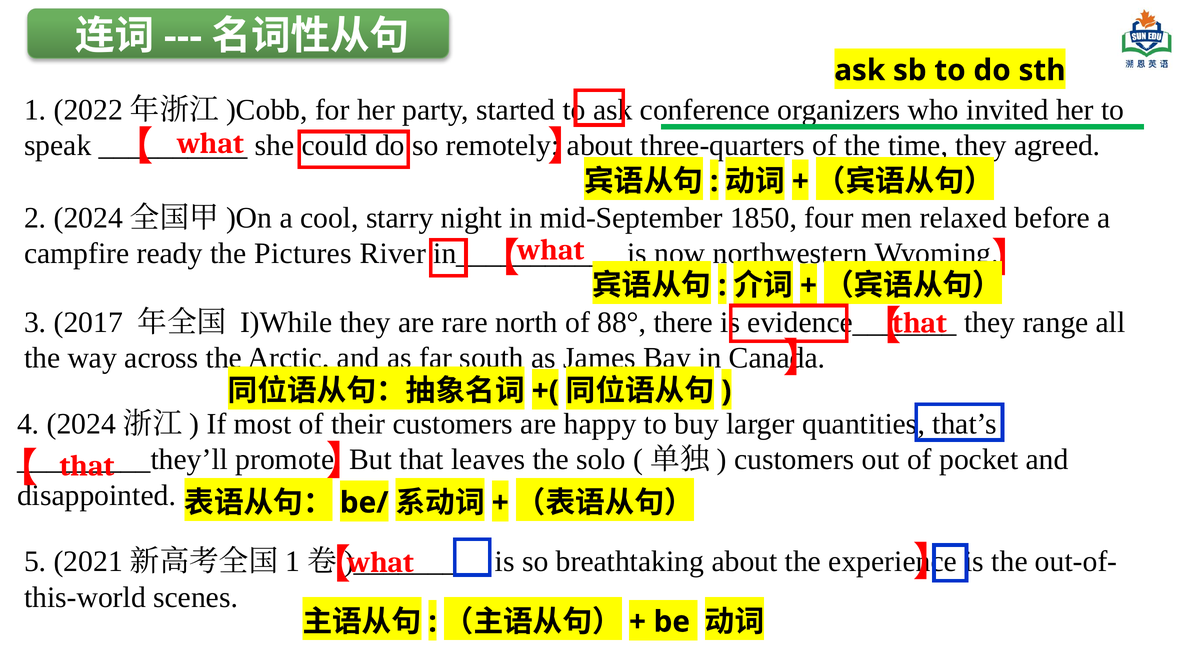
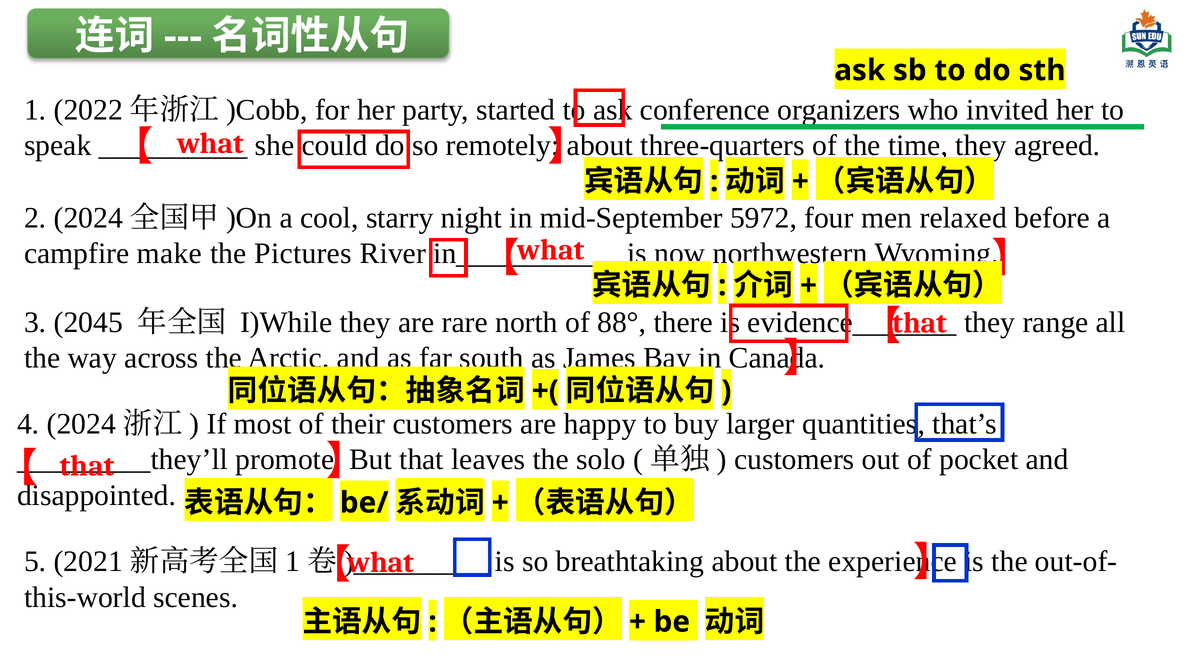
1850: 1850 -> 5972 (764, 218)
ready: ready -> make (170, 253)
2017: 2017 -> 2045 (88, 322)
